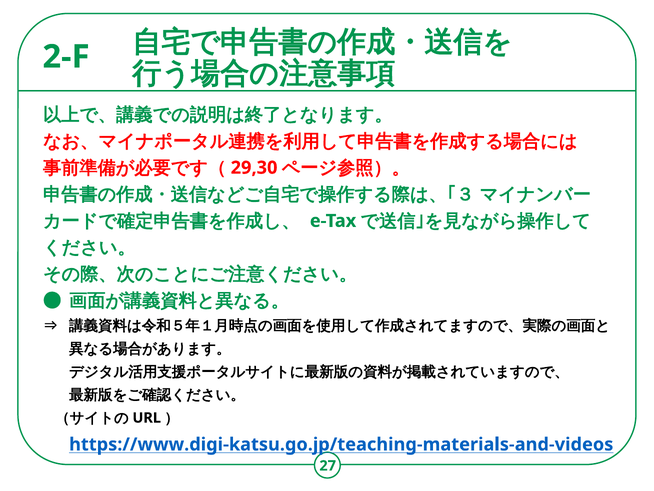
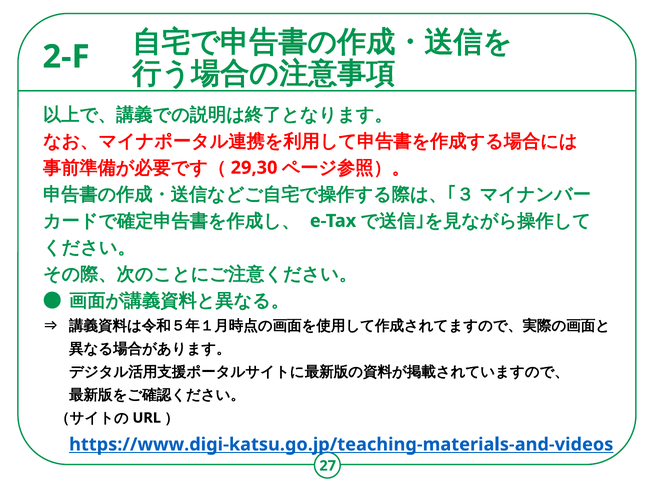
https://www.digi-katsu.go.jp/teaching-materials-and-videos underline: none -> present (341, 444)
